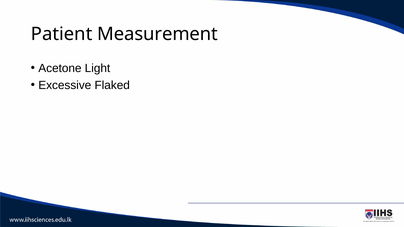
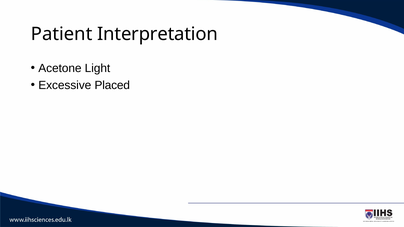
Measurement: Measurement -> Interpretation (158, 34)
Flaked: Flaked -> Placed (112, 85)
